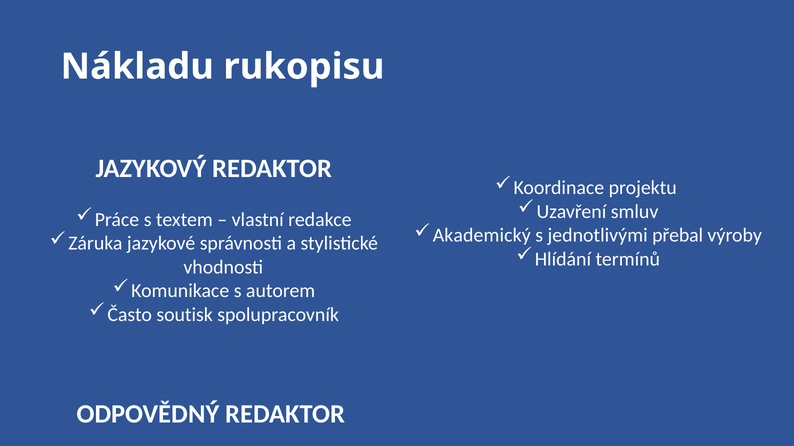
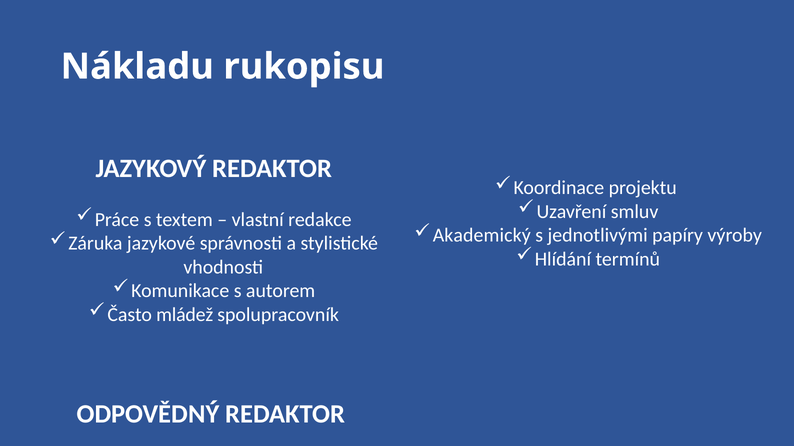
přebal: přebal -> papíry (678, 236)
soutisk: soutisk -> mládež (185, 315)
